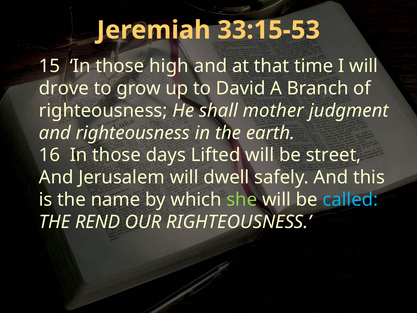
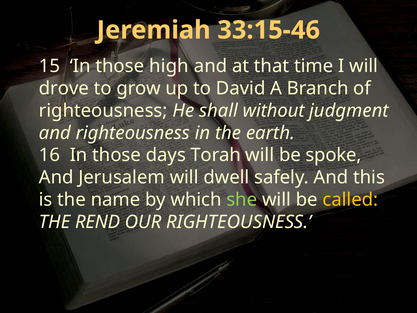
33:15-53: 33:15-53 -> 33:15-46 (269, 30)
mother: mother -> without (274, 111)
Lifted: Lifted -> Torah (216, 155)
street: street -> spoke (334, 155)
called colour: light blue -> yellow (350, 200)
